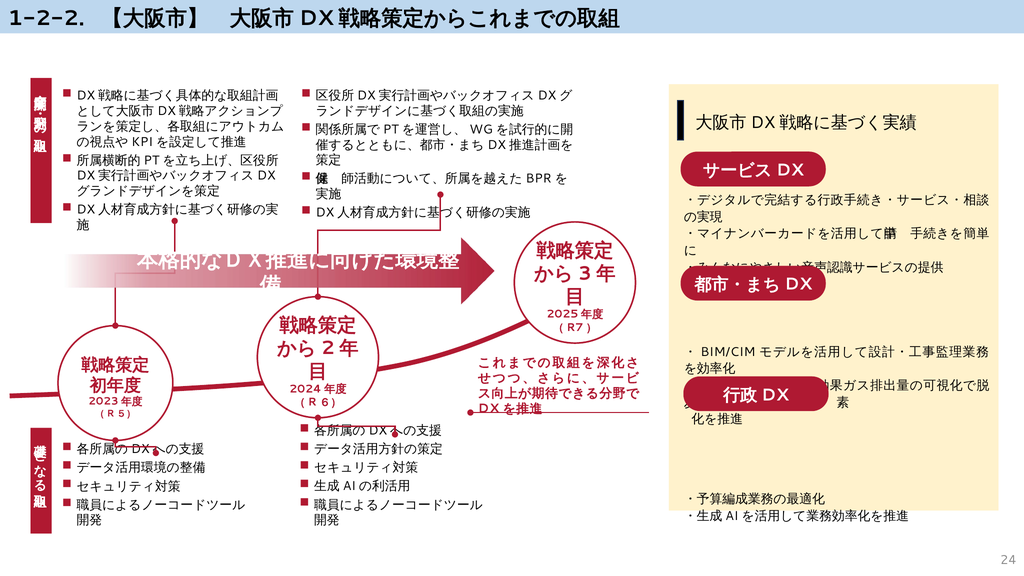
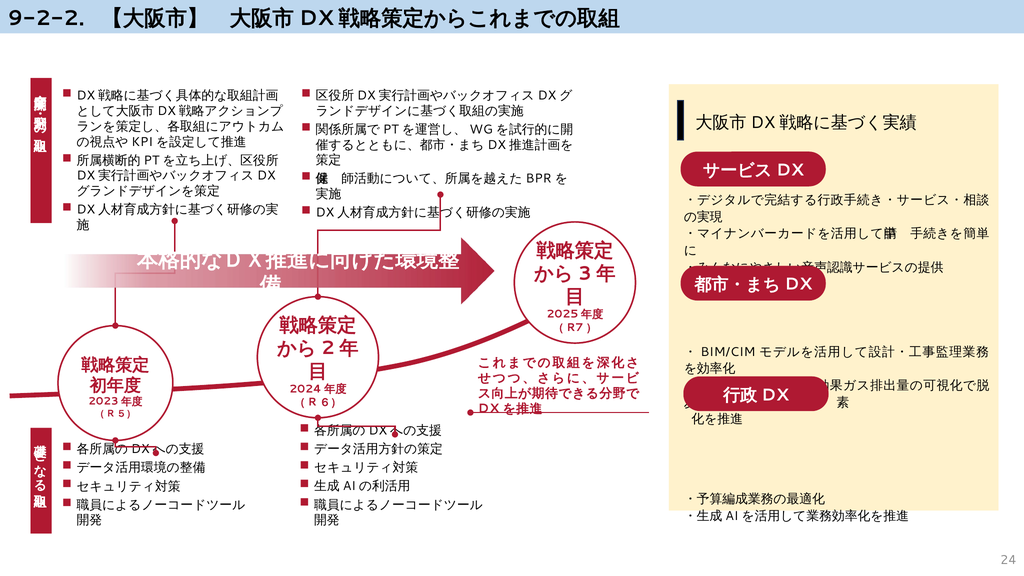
1-2-2: 1-2-2 -> 9-2-2 (46, 18)
